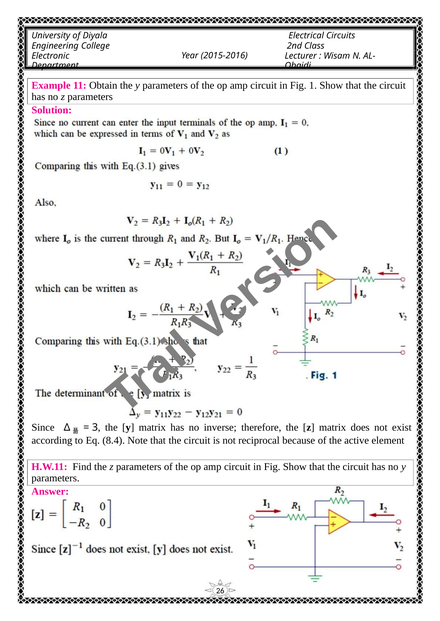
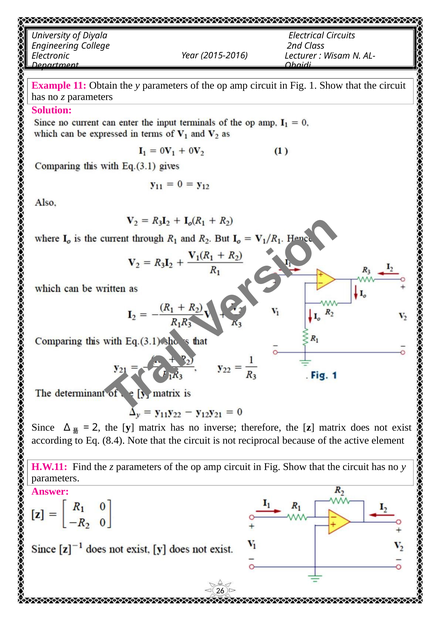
3: 3 -> 2 (95, 428)
